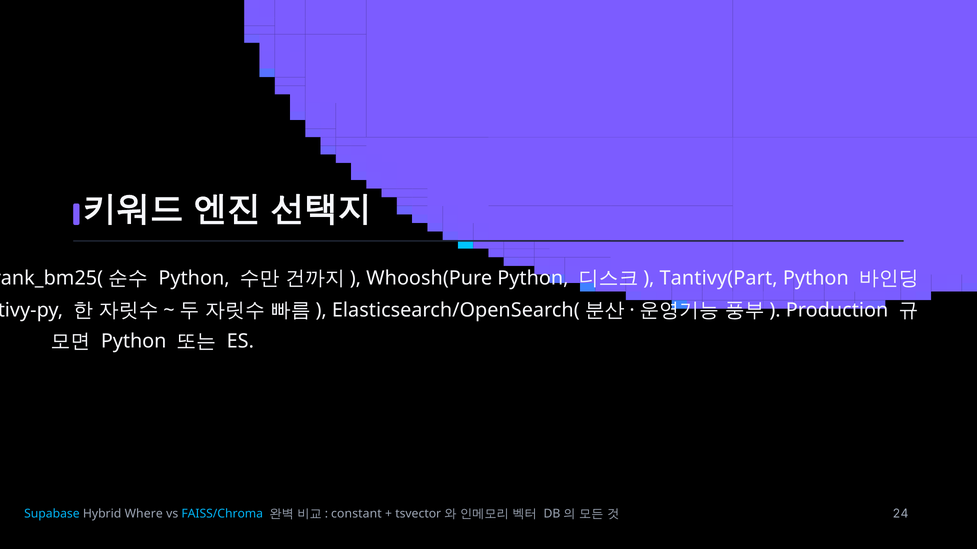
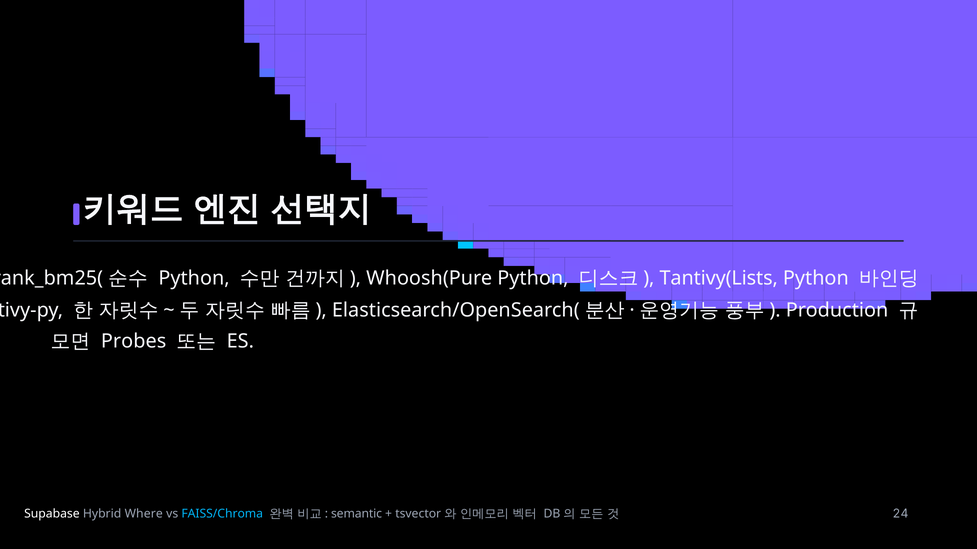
Tantivy(Part: Tantivy(Part -> Tantivy(Lists (719, 278)
Python: Python -> Probes (134, 342)
Supabase colour: light blue -> white (52, 514)
constant: constant -> semantic (357, 514)
